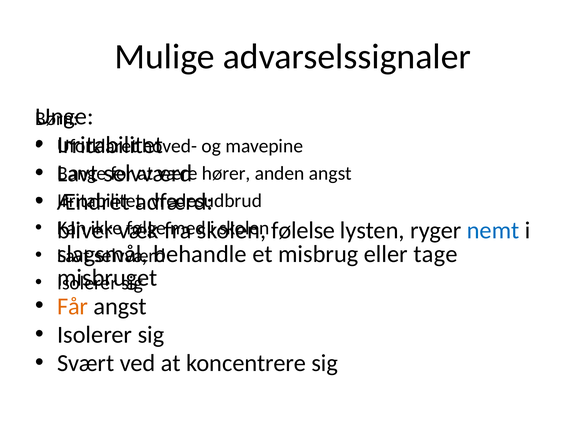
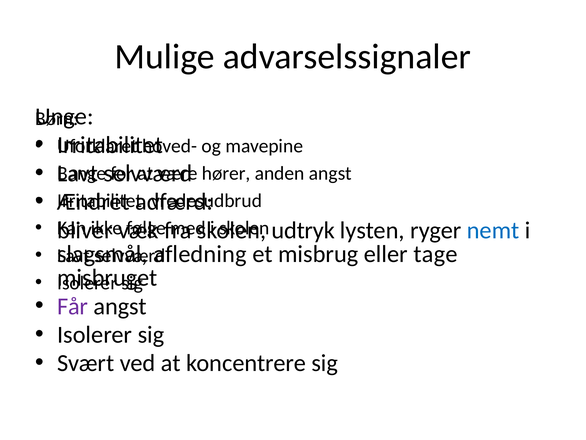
følelse: følelse -> udtryk (303, 230)
behandle: behandle -> afledning (200, 254)
Får colour: orange -> purple (73, 306)
